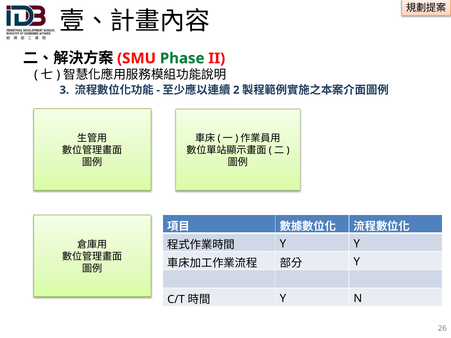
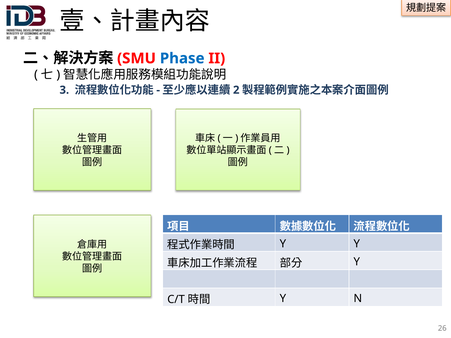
Phase colour: green -> blue (182, 58)
